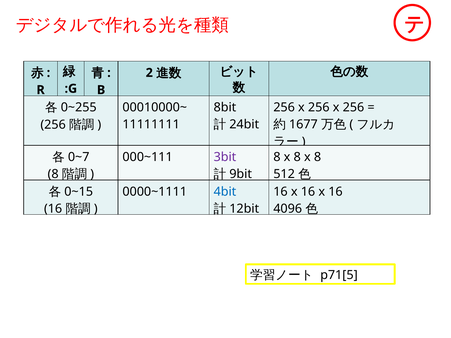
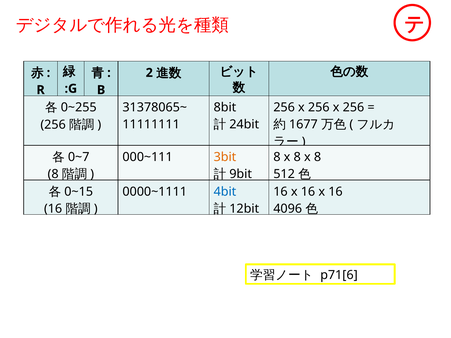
00010000~: 00010000~ -> 31378065~ (155, 107)
3bit colour: purple -> orange (225, 157)
p71[5: p71[5 -> p71[6 (339, 275)
